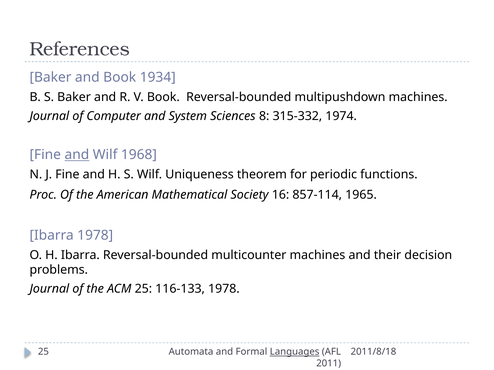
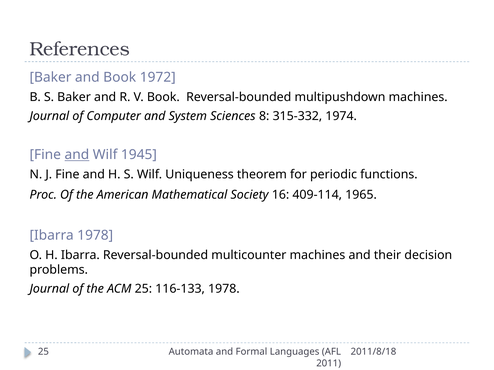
1934: 1934 -> 1972 (158, 78)
1968: 1968 -> 1945 (139, 155)
857-114: 857-114 -> 409-114 (317, 195)
Languages underline: present -> none (295, 352)
